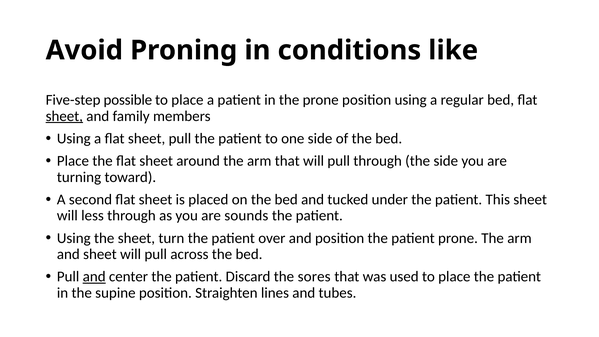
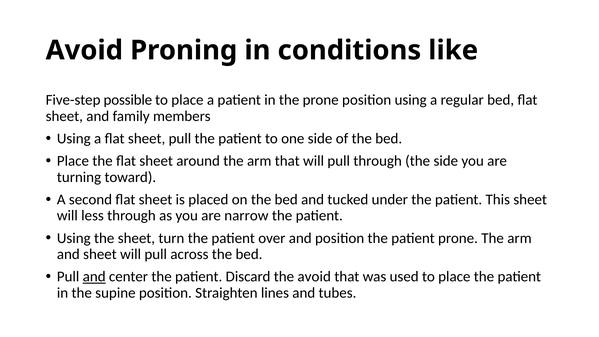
sheet underline: present -> none (64, 116)
sounds: sounds -> narrow (246, 216)
the sores: sores -> avoid (314, 277)
